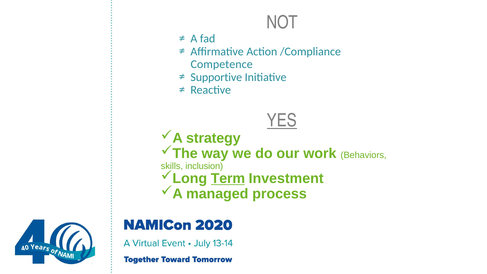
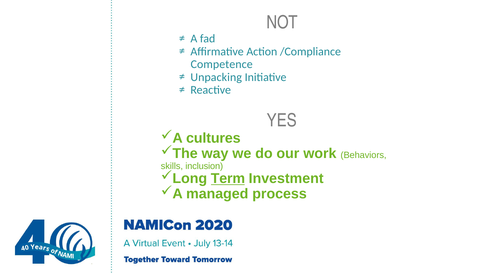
Supportive: Supportive -> Unpacking (216, 77)
YES underline: present -> none (282, 121)
strategy: strategy -> cultures (213, 138)
